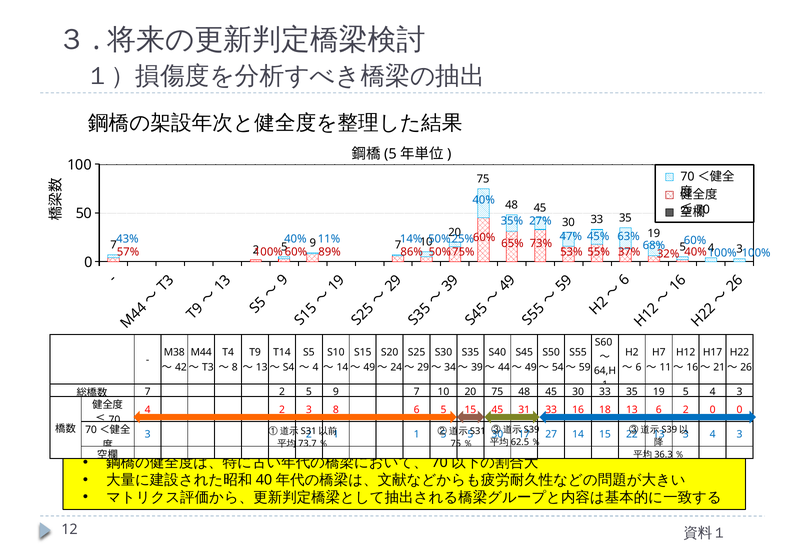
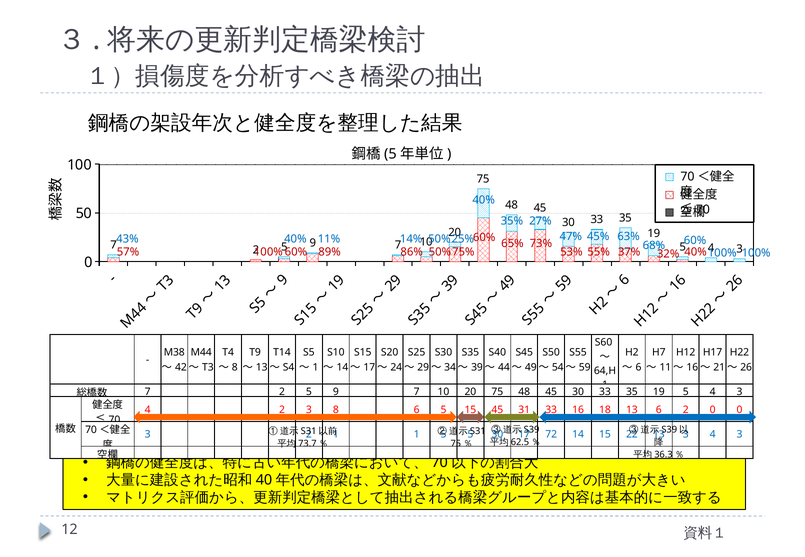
4: 4 -> 1 (316, 368)
49: 49 -> 17 (369, 368)
27: 27 -> 72 (551, 435)
